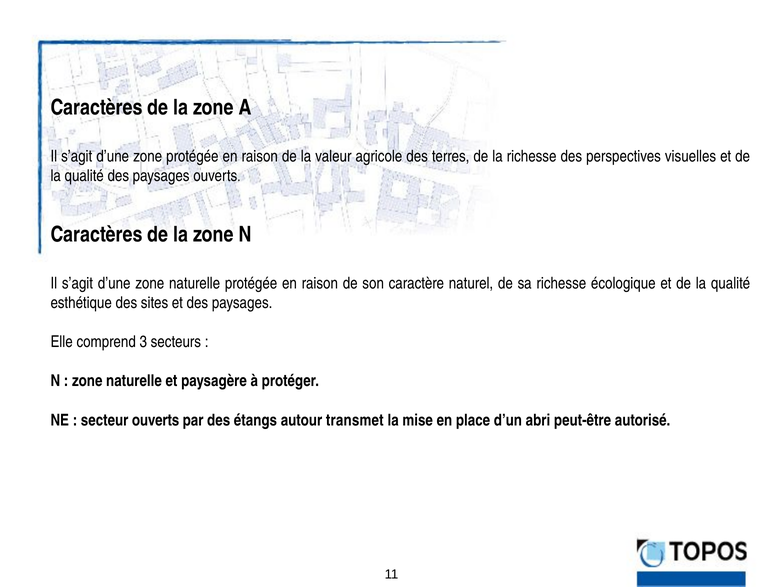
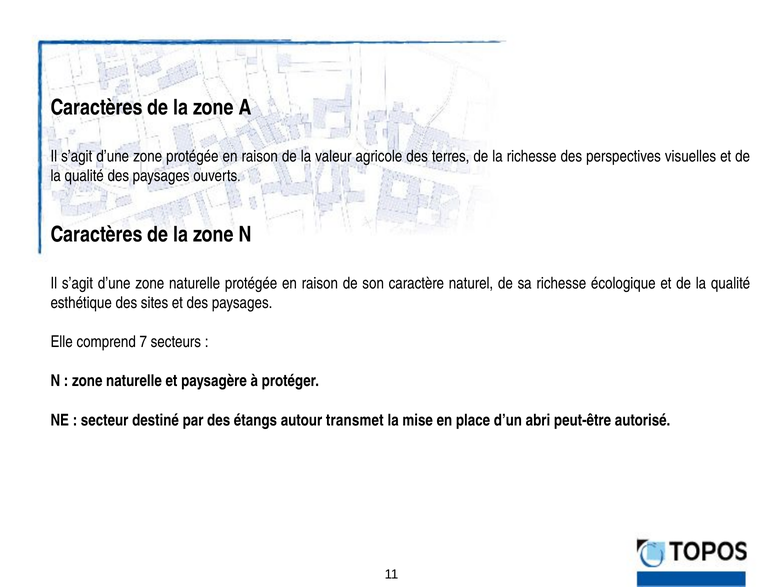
3: 3 -> 7 (143, 342)
secteur ouverts: ouverts -> destiné (156, 420)
